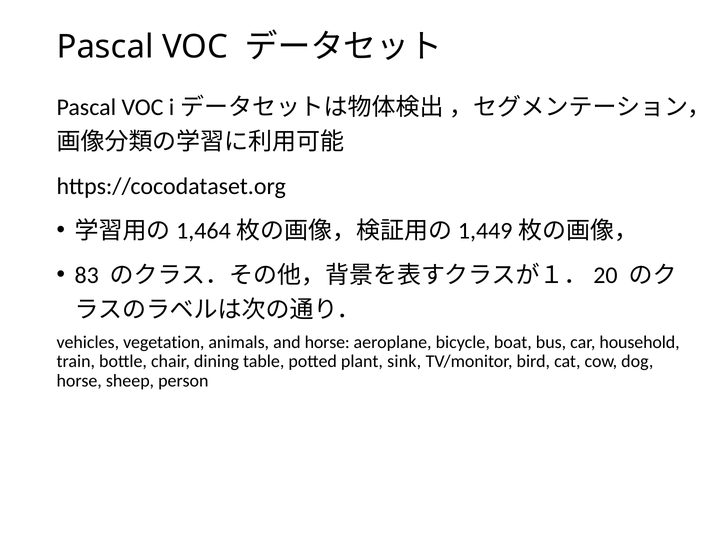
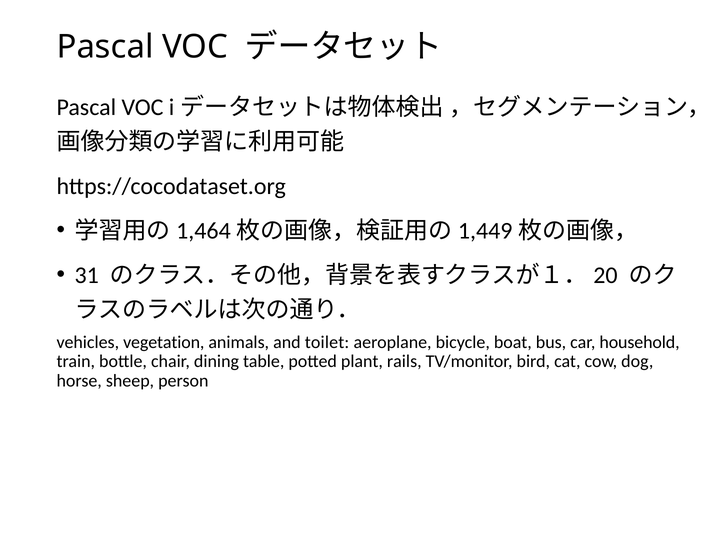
83: 83 -> 31 (87, 275)
and horse: horse -> toilet (327, 342)
sink: sink -> rails (404, 362)
